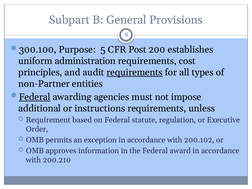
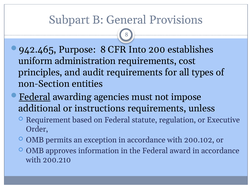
300.100: 300.100 -> 942.465 (38, 50)
Purpose 5: 5 -> 8 (103, 50)
Post: Post -> Into (137, 50)
requirements underline: present -> none (135, 72)
non-Partner: non-Partner -> non-Section (44, 84)
